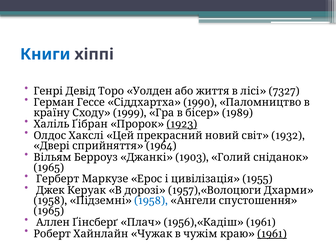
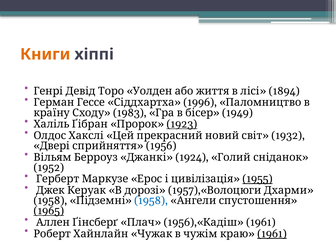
Книги colour: blue -> orange (45, 54)
7327: 7327 -> 1894 (284, 91)
1990: 1990 -> 1996 (200, 102)
1999: 1999 -> 1983 (130, 113)
1989: 1989 -> 1949 (237, 113)
1964: 1964 -> 1956 (161, 146)
1903: 1903 -> 1924 (192, 157)
1965: 1965 -> 1952 (49, 168)
1955 underline: none -> present (257, 179)
1965 underline: none -> present (49, 211)
